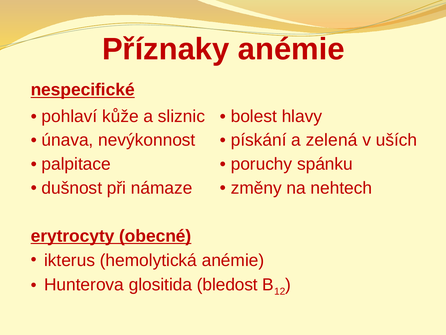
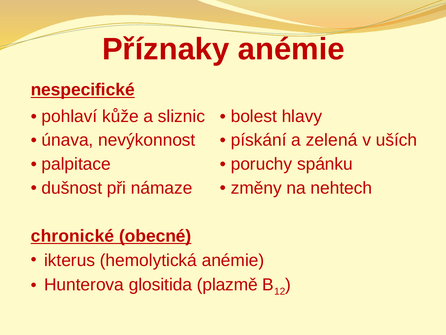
erytrocyty: erytrocyty -> chronické (73, 236)
bledost: bledost -> plazmě (227, 284)
